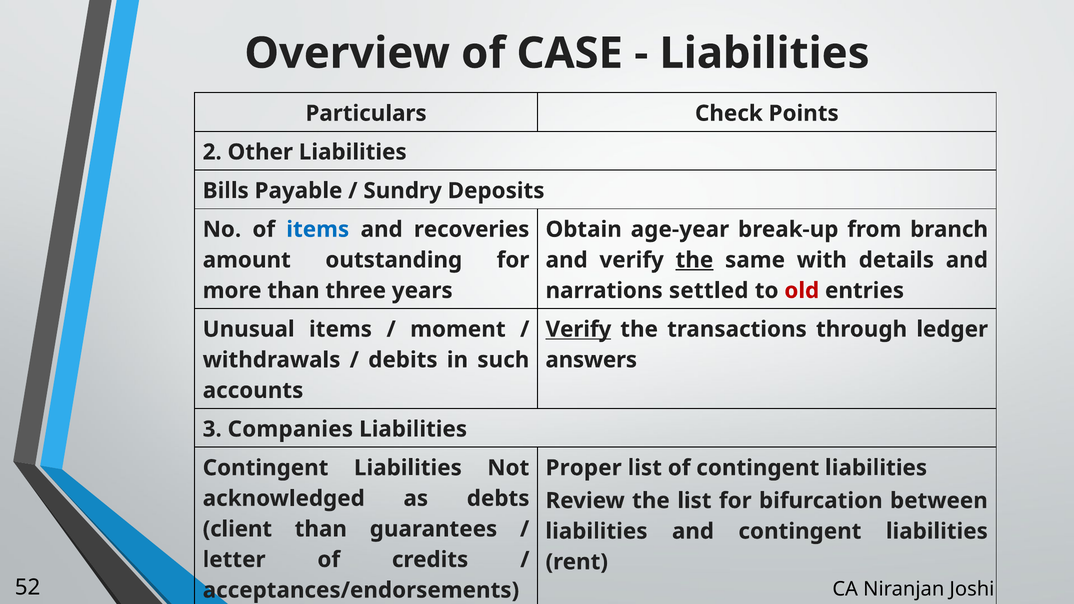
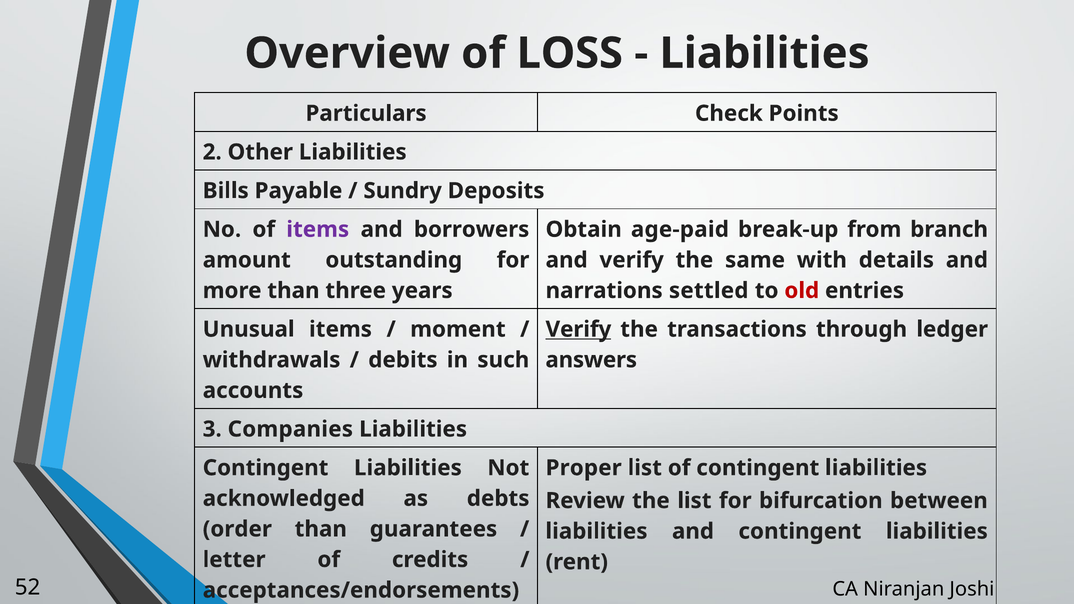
CASE: CASE -> LOSS (570, 53)
items colour: blue -> purple (318, 229)
recoveries: recoveries -> borrowers (472, 229)
age-year: age-year -> age-paid (680, 229)
the underline: present -> none (694, 260)
client: client -> order (237, 529)
